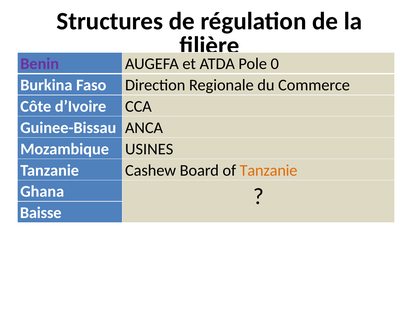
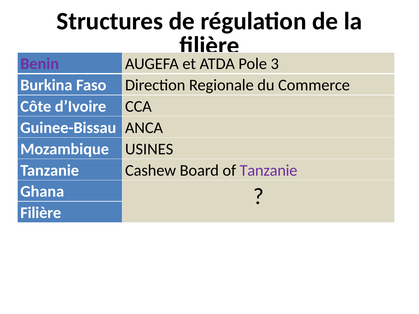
0: 0 -> 3 (275, 64)
Tanzanie colour: orange -> purple (269, 170)
Baisse: Baisse -> Filière (41, 213)
